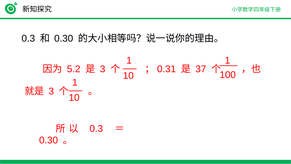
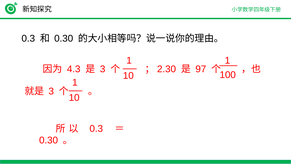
5.2: 5.2 -> 4.3 (74, 69)
0.31: 0.31 -> 2.30 (167, 69)
37: 37 -> 97 (201, 69)
